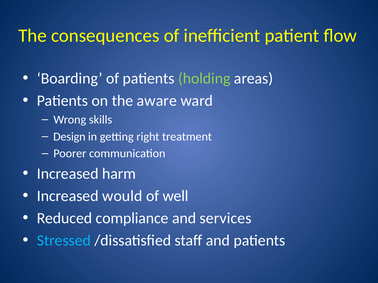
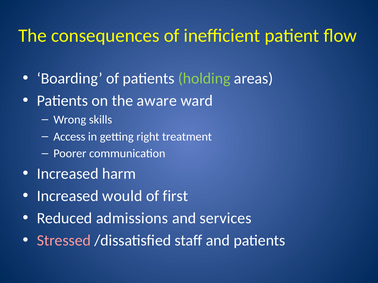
Design: Design -> Access (69, 137)
well: well -> first (175, 196)
compliance: compliance -> admissions (132, 219)
Stressed colour: light blue -> pink (64, 241)
